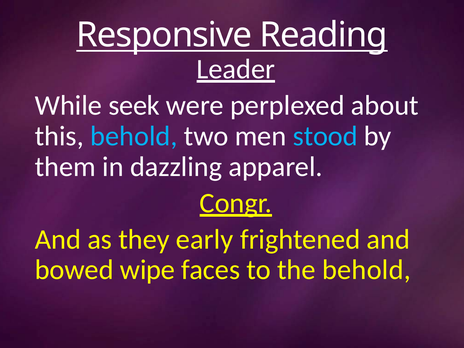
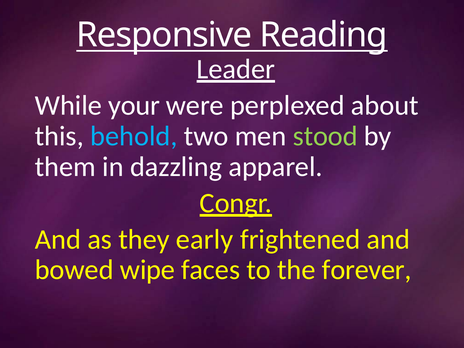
seek: seek -> your (134, 106)
stood colour: light blue -> light green (325, 136)
the behold: behold -> forever (367, 270)
